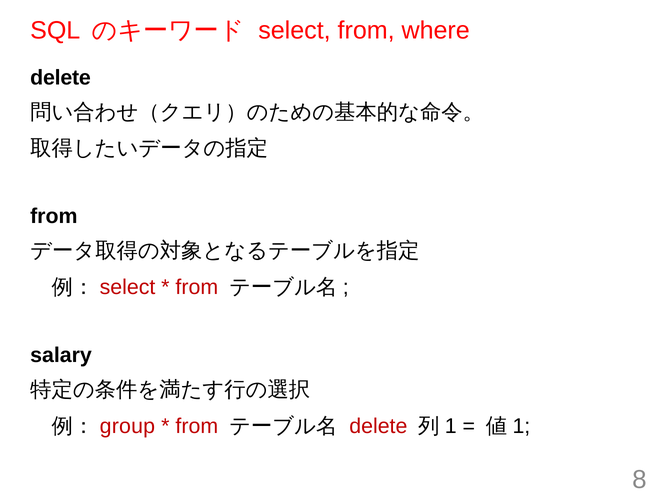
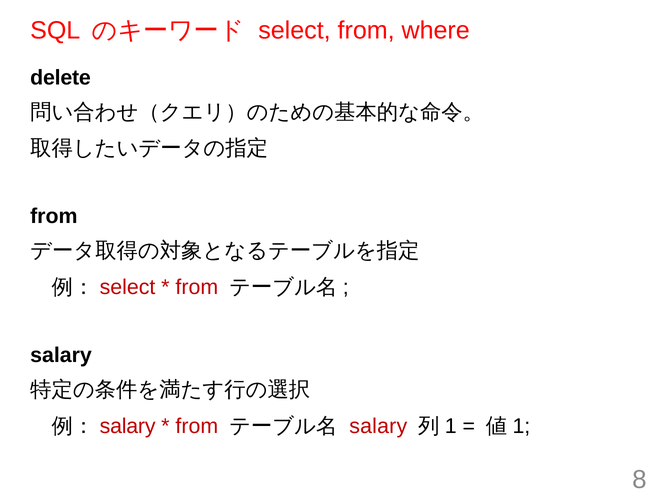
group: group -> salary (128, 426)
delete: delete -> salary (378, 426)
